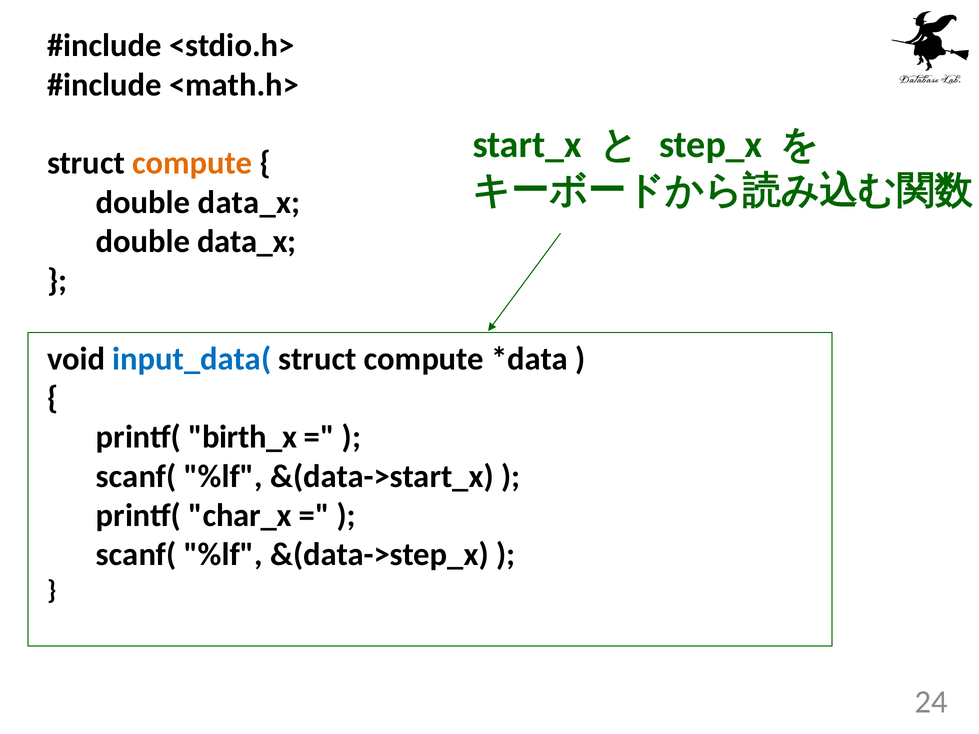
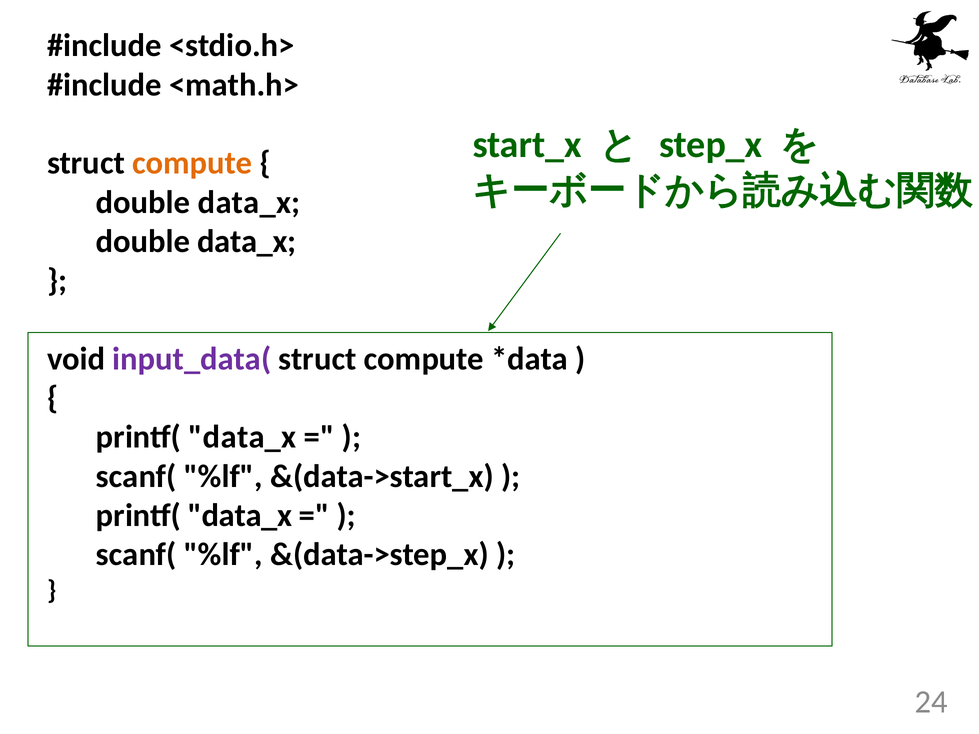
input_data( colour: blue -> purple (192, 359)
birth_x: birth_x -> data_x (242, 437)
char_x: char_x -> data_x (240, 516)
